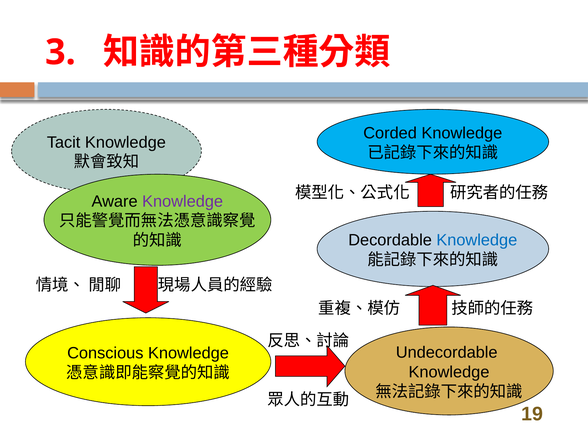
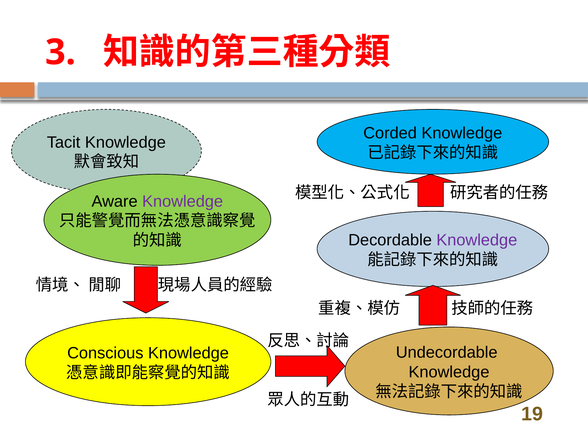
Knowledge colour: blue -> purple (477, 240)
